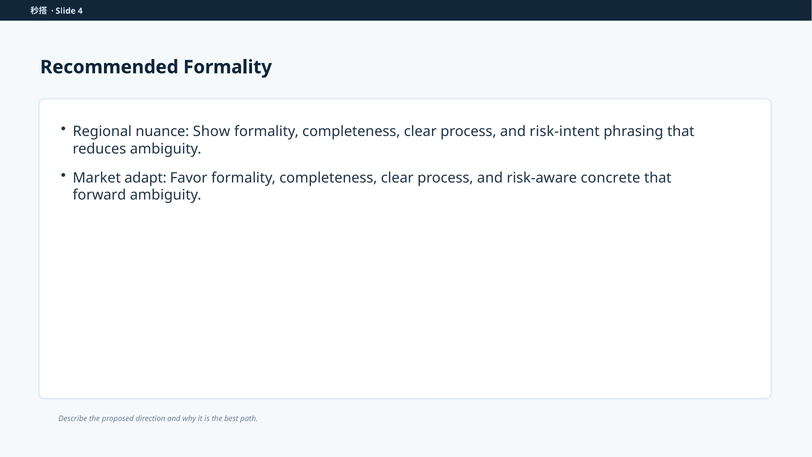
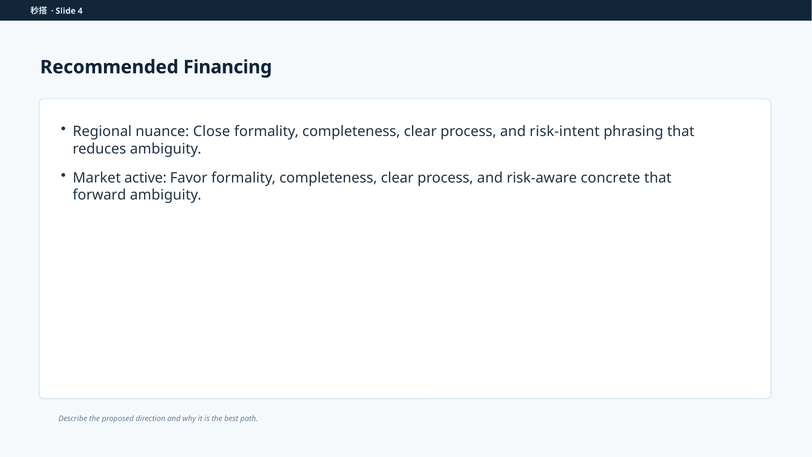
Recommended Formality: Formality -> Financing (228, 67)
Show: Show -> Close (212, 131)
adapt: adapt -> active (145, 178)
